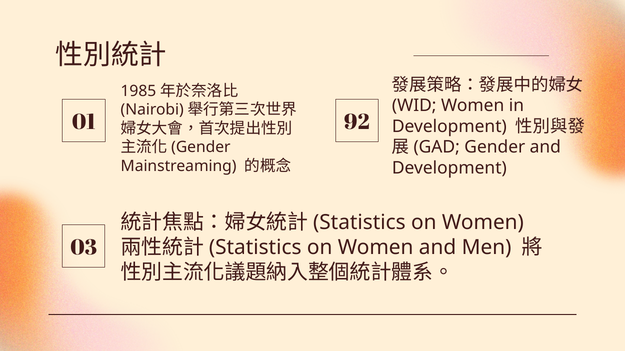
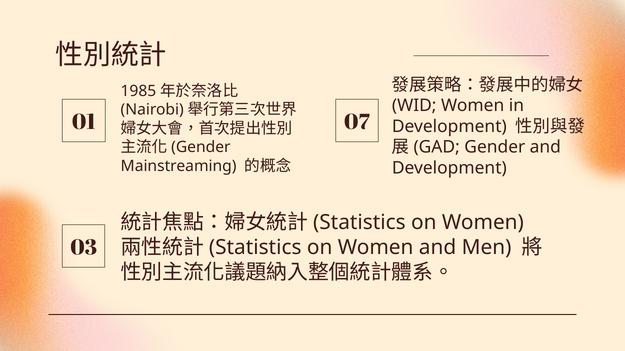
92: 92 -> 07 (357, 122)
